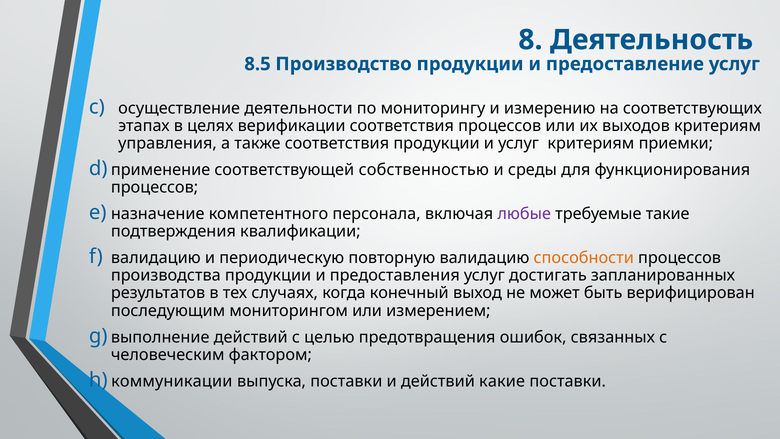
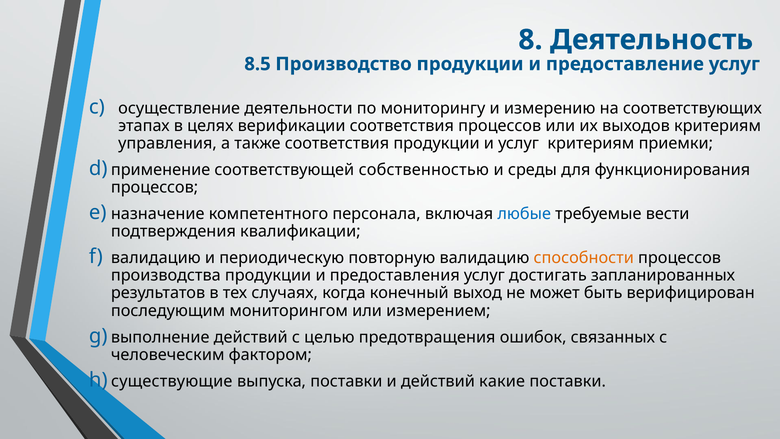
любые colour: purple -> blue (524, 214)
такие: такие -> вести (668, 214)
коммуникации: коммуникации -> существующие (172, 381)
